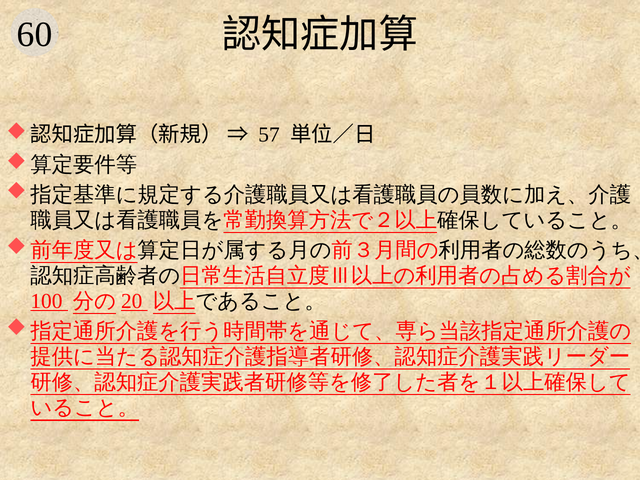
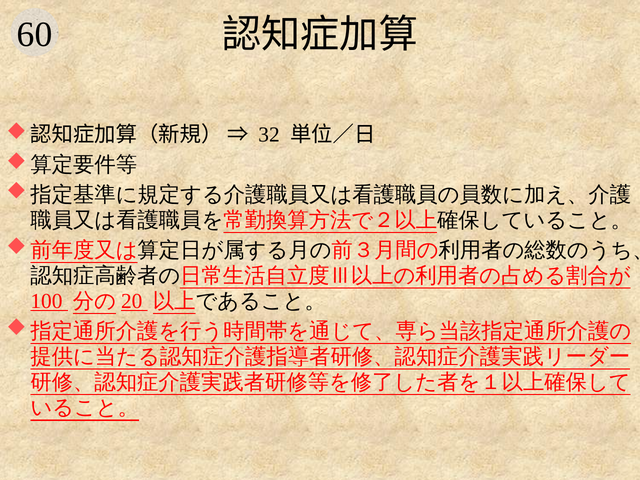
57: 57 -> 32 (269, 135)
